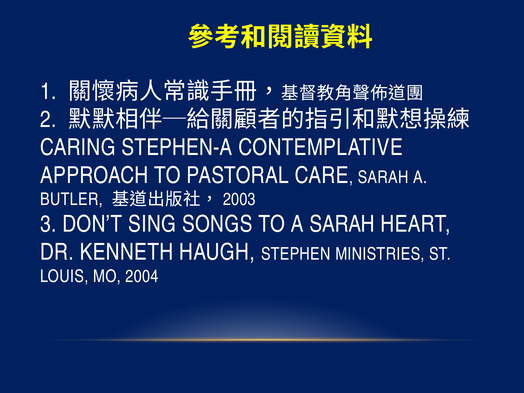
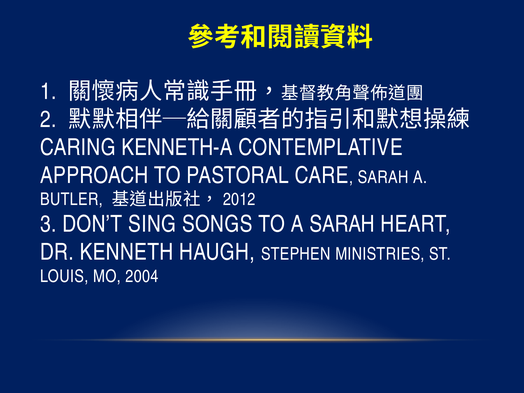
STEPHEN-A: STEPHEN-A -> KENNETH-A (177, 147)
2003: 2003 -> 2012 (239, 199)
